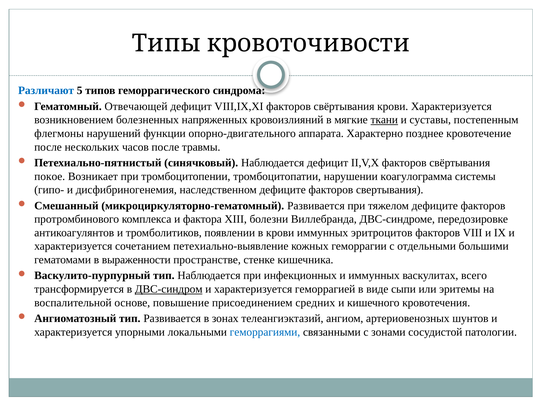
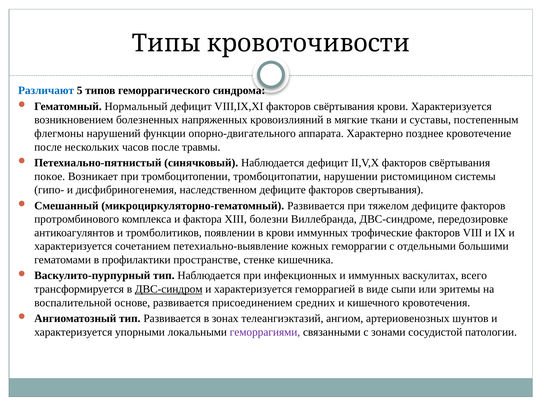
Отвечающей: Отвечающей -> Нормальный (136, 107)
ткани underline: present -> none (384, 120)
коагулограмма: коагулограмма -> ристомицином (416, 177)
эритроцитов: эритроцитов -> трофические (382, 233)
выраженности: выраженности -> профилактики (136, 260)
основе повышение: повышение -> развивается (181, 303)
геморрагиями colour: blue -> purple (265, 332)
